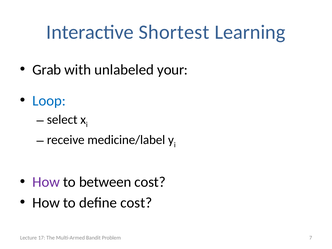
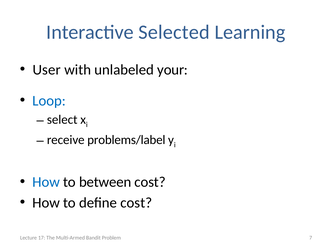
Shortest: Shortest -> Selected (174, 32)
Grab: Grab -> User (47, 70)
medicine/label: medicine/label -> problems/label (126, 140)
How colour: purple -> blue (46, 182)
